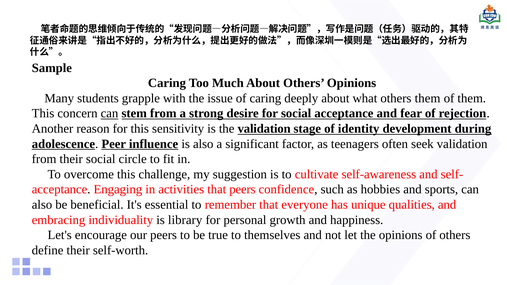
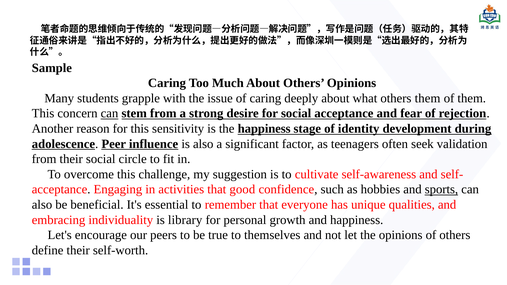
the validation: validation -> happiness (264, 129)
that peers: peers -> good (242, 190)
sports underline: none -> present (441, 190)
